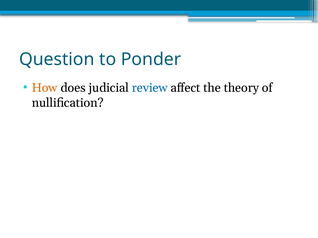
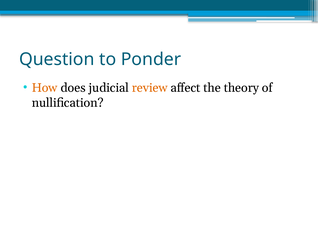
review colour: blue -> orange (150, 88)
